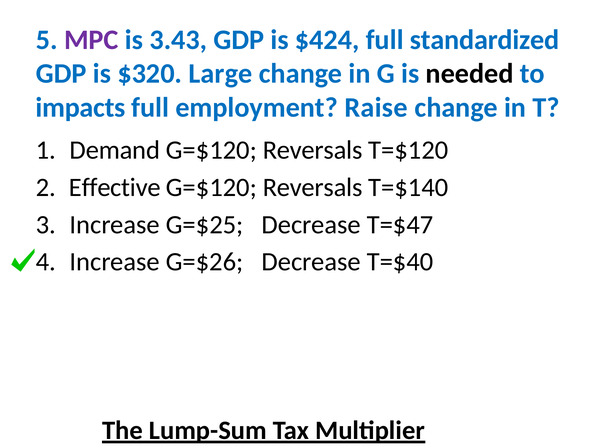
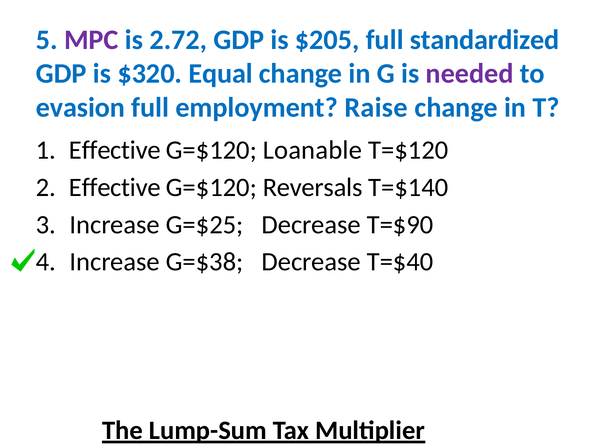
3.43: 3.43 -> 2.72 (178, 40)
$424: $424 -> $205 (327, 40)
Large: Large -> Equal (221, 74)
needed colour: black -> purple (470, 74)
impacts: impacts -> evasion (80, 108)
Demand: Demand -> Effective (115, 150)
Reversals: Reversals -> Loanable (312, 150)
T=$47: T=$47 -> T=$90 (400, 225)
G=$26: G=$26 -> G=$38 (205, 262)
